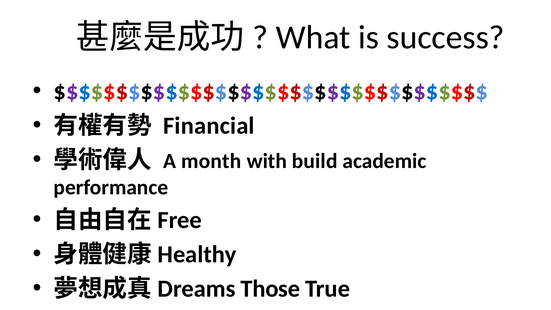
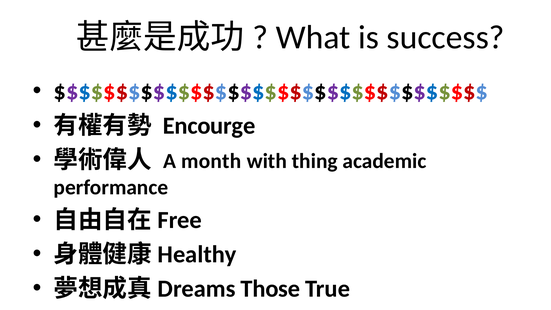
Financial: Financial -> Encourge (209, 126)
build: build -> thing (315, 161)
